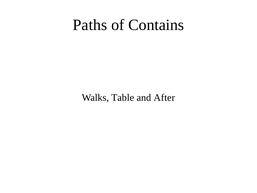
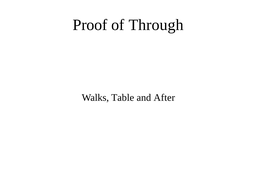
Paths: Paths -> Proof (90, 25)
Contains: Contains -> Through (156, 25)
